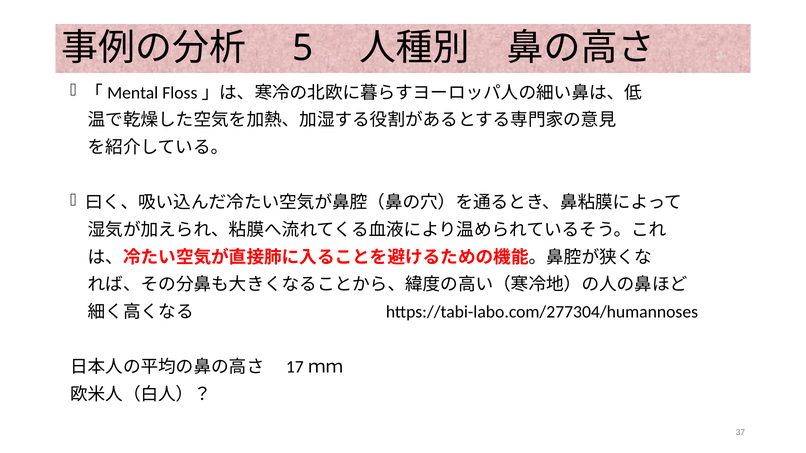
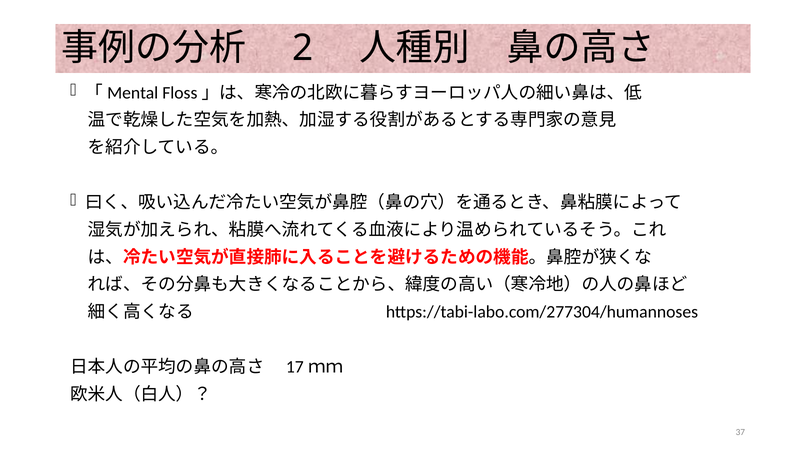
5: 5 -> 2 (303, 48)
